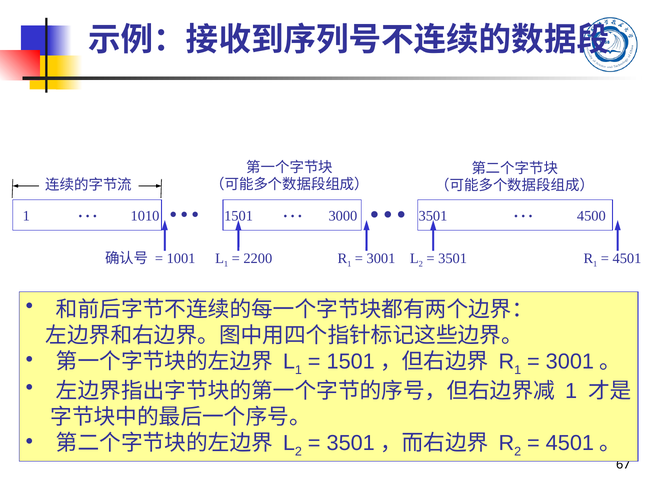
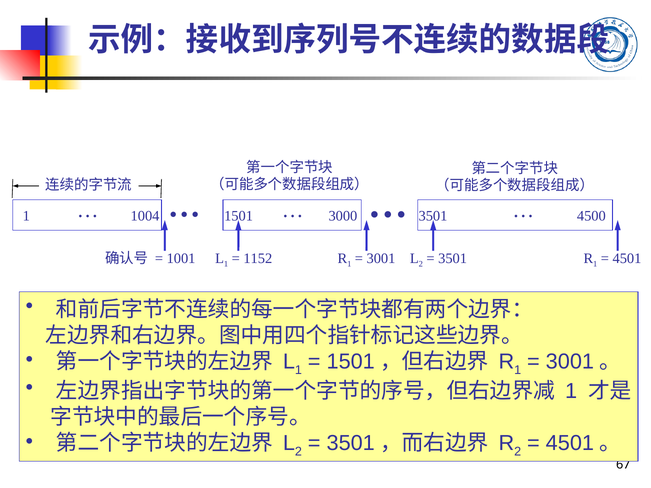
1010: 1010 -> 1004 (145, 216)
2200: 2200 -> 1152 (258, 259)
